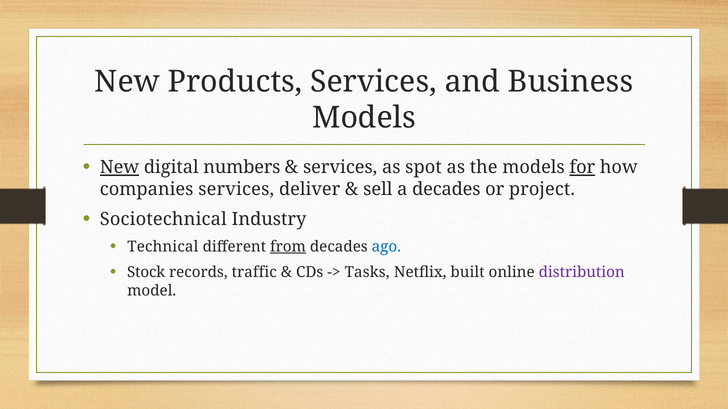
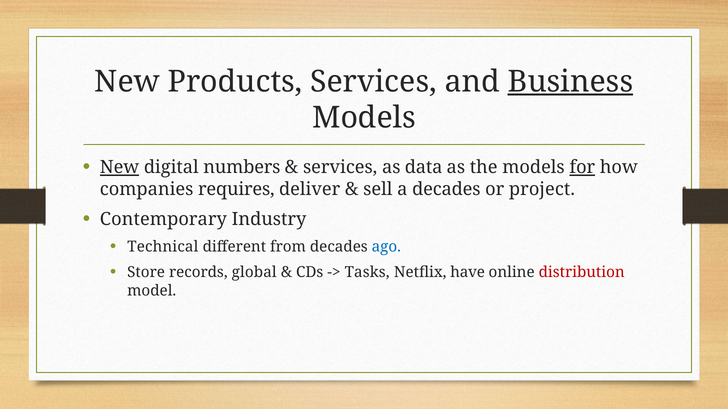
Business underline: none -> present (570, 82)
spot: spot -> data (424, 168)
companies services: services -> requires (236, 189)
Sociotechnical: Sociotechnical -> Contemporary (163, 219)
from underline: present -> none (288, 247)
Stock: Stock -> Store (146, 273)
traffic: traffic -> global (254, 273)
built: built -> have (468, 273)
distribution colour: purple -> red (582, 273)
